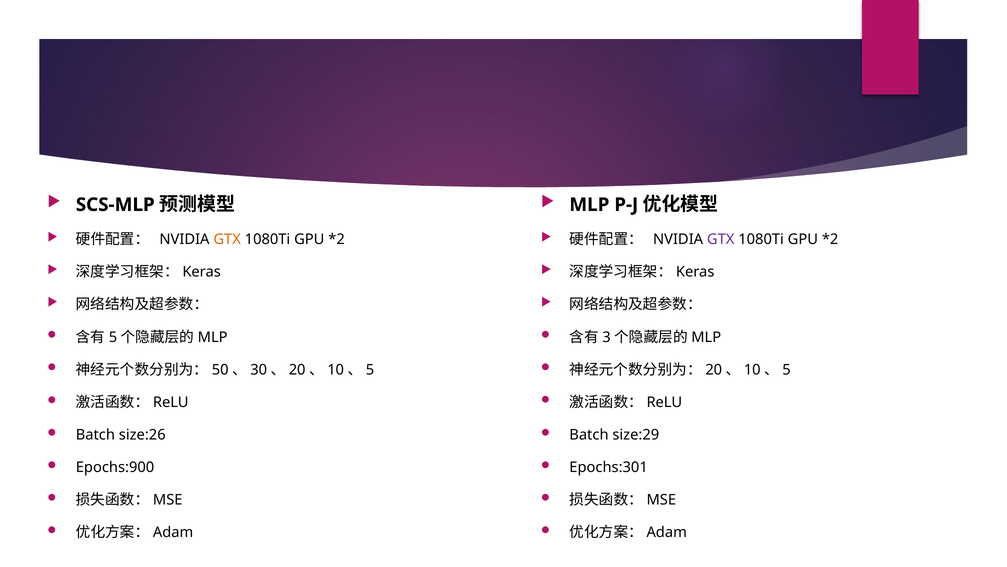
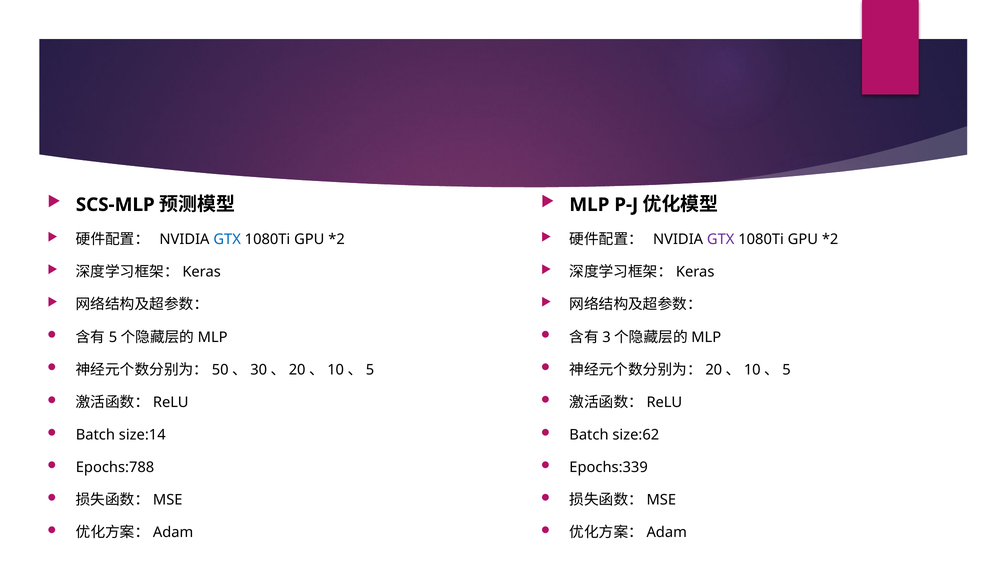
GTX colour: orange -> blue (227, 239)
size:26: size:26 -> size:14 (142, 434)
size:29: size:29 -> size:62 (636, 434)
Epochs:900: Epochs:900 -> Epochs:788 (115, 467)
Epochs:301: Epochs:301 -> Epochs:339 (609, 467)
